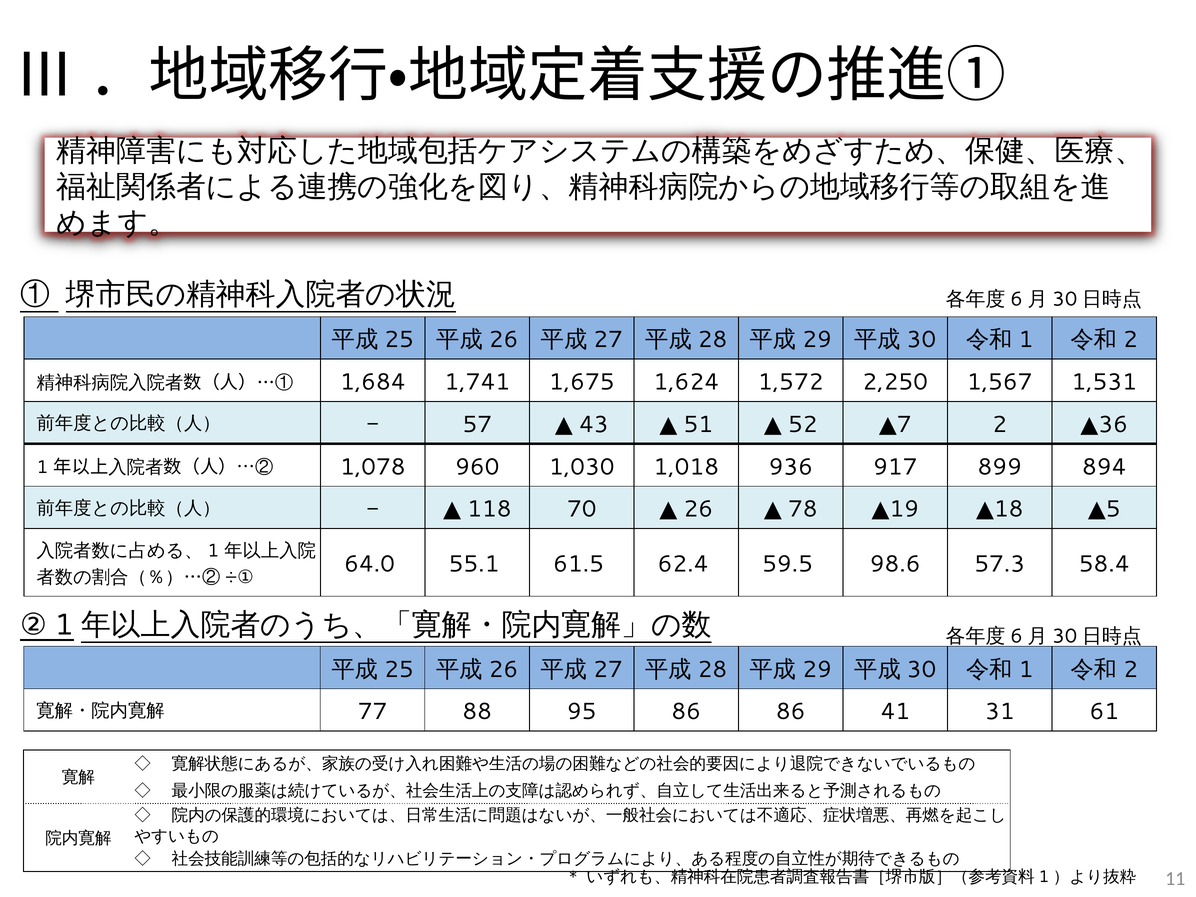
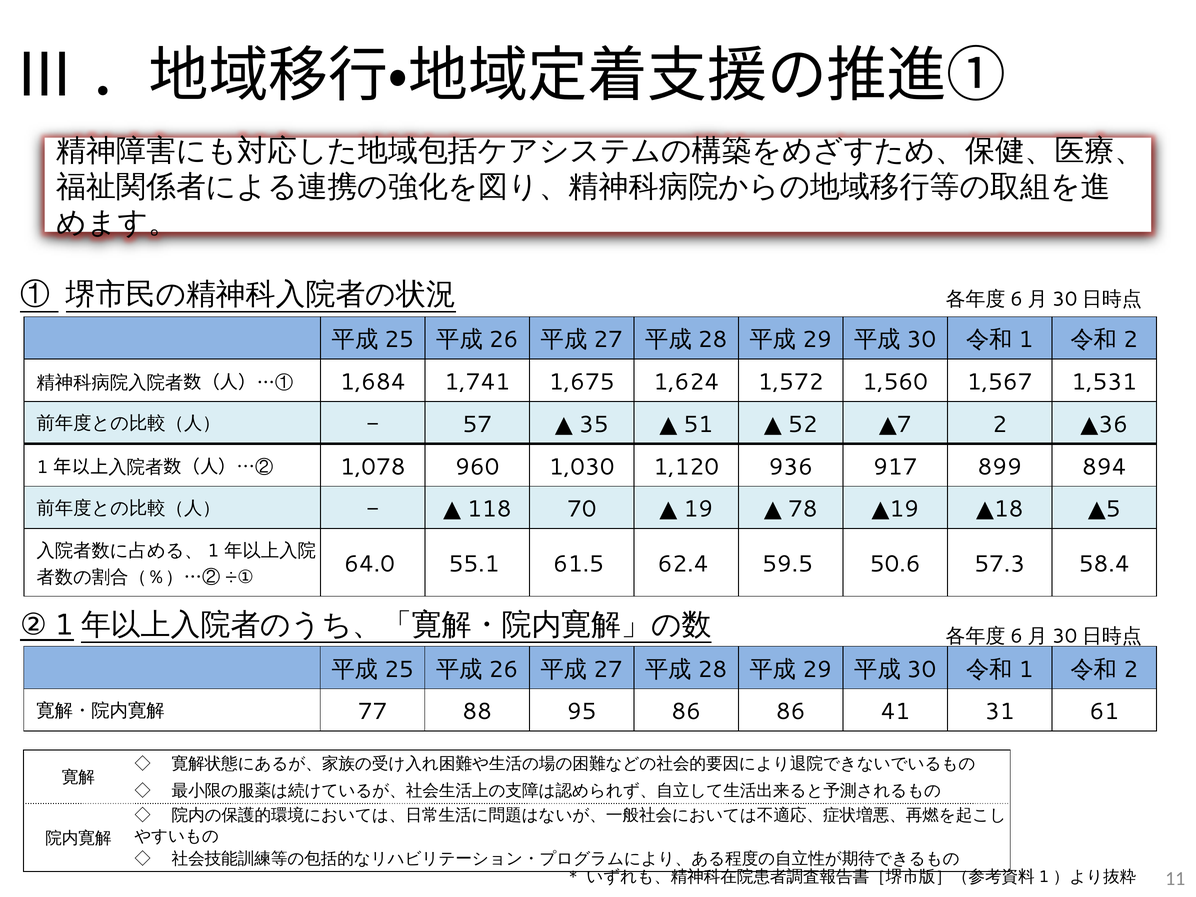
2,250: 2,250 -> 1,560 (895, 382)
43: 43 -> 35 (594, 424)
1,018: 1,018 -> 1,120 (686, 467)
26: 26 -> 19 (698, 509)
98.6: 98.6 -> 50.6 (895, 564)
